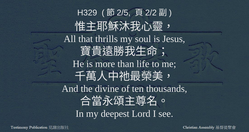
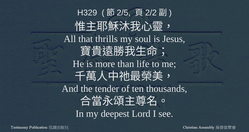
divine: divine -> tender (107, 89)
